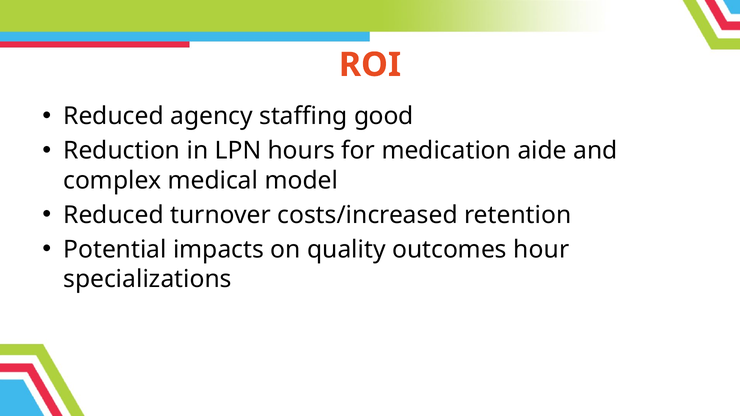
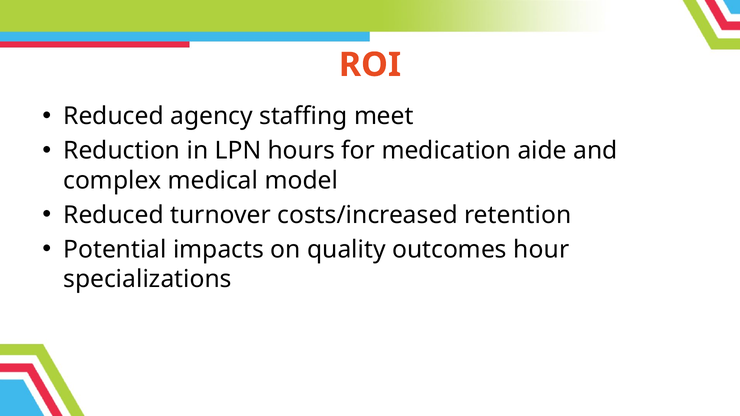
good: good -> meet (384, 116)
